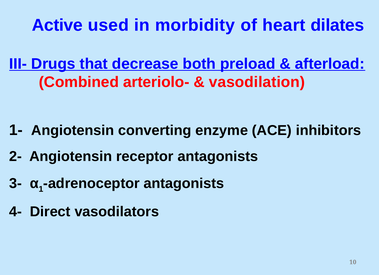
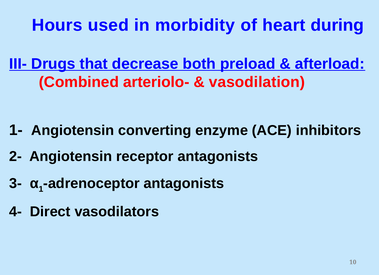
Active: Active -> Hours (57, 25)
dilates: dilates -> during (337, 25)
